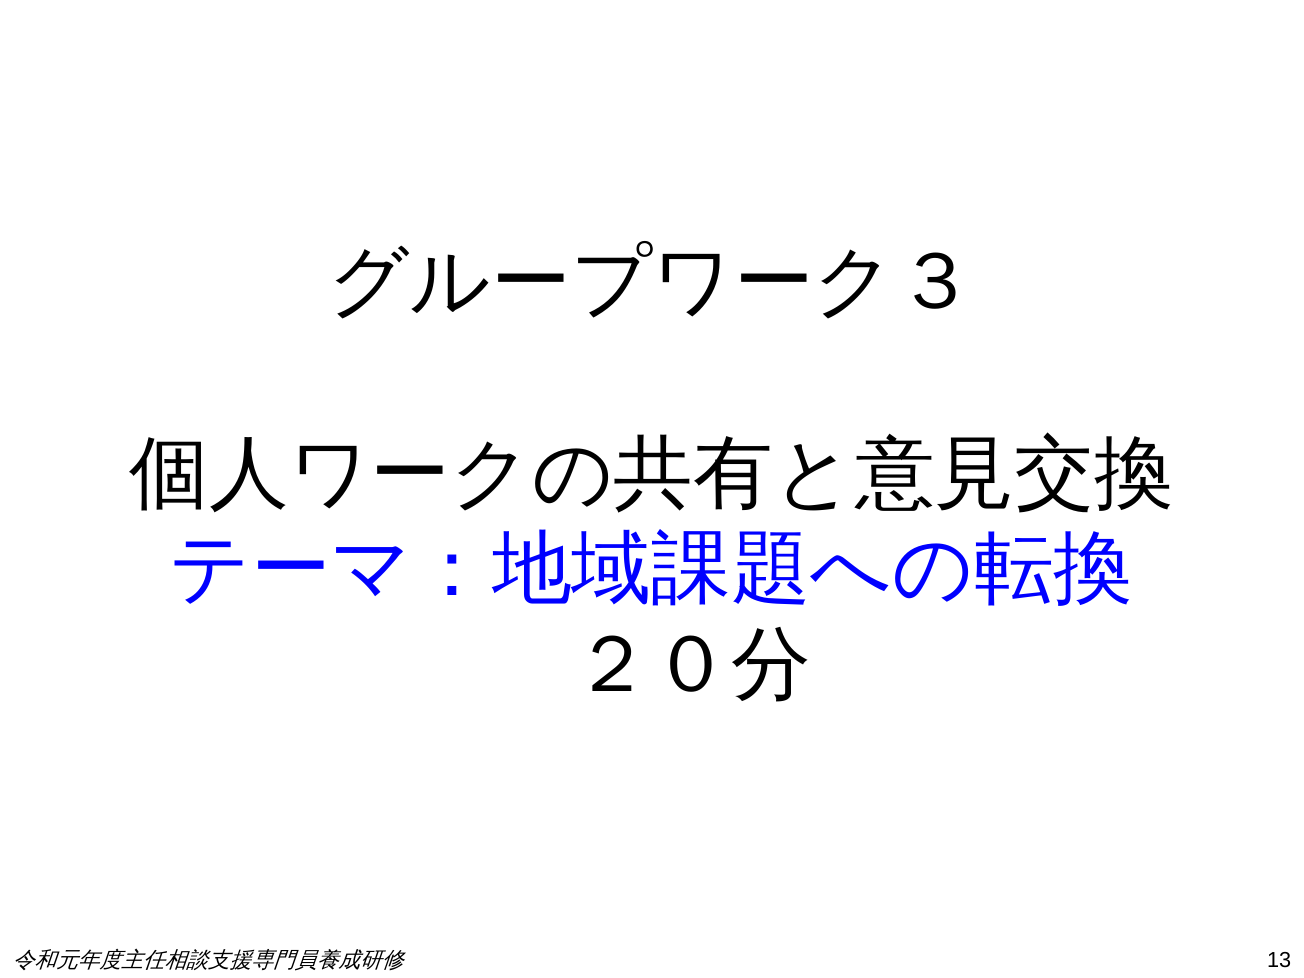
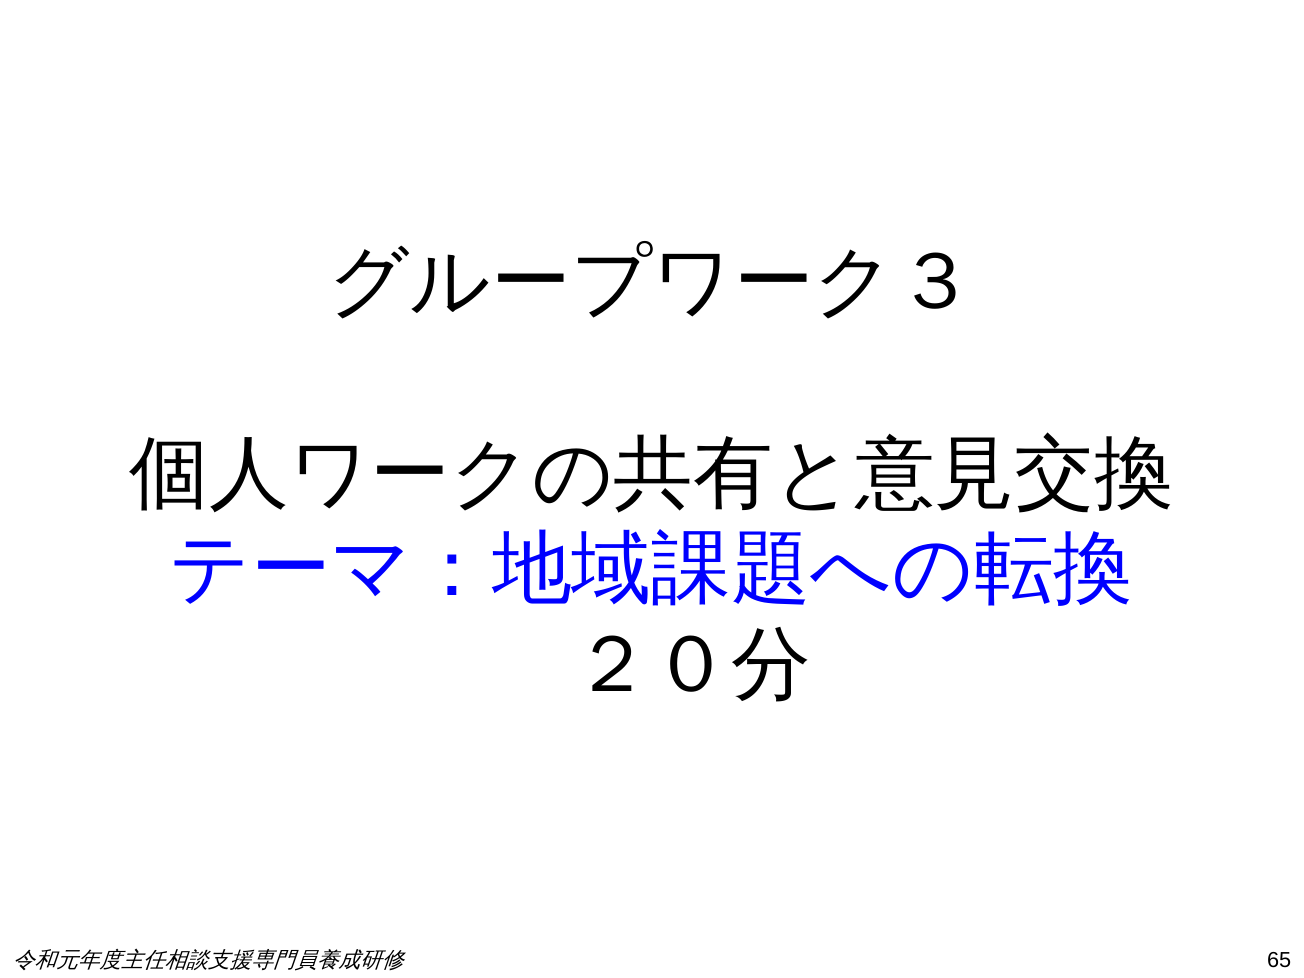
13: 13 -> 65 (1279, 961)
